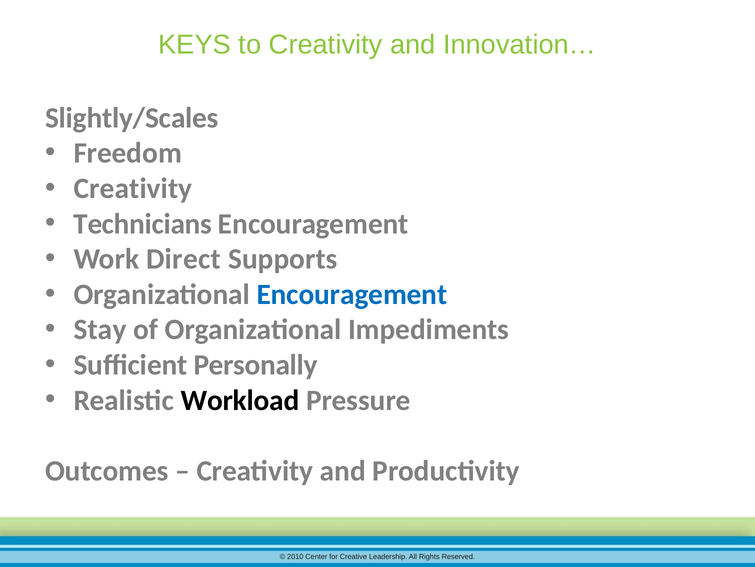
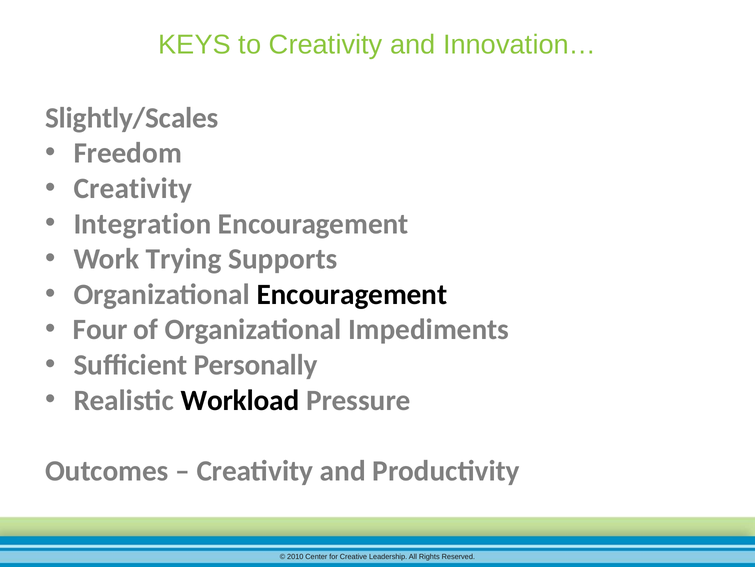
Technicians: Technicians -> Integration (142, 224)
Direct: Direct -> Trying (184, 259)
Encouragement colour: blue -> black (352, 294)
Stay: Stay -> Four (100, 329)
